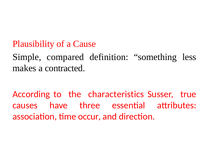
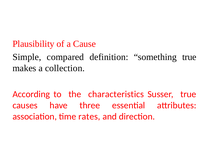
something less: less -> true (189, 57)
contracted: contracted -> collection (65, 68)
occur: occur -> rates (89, 116)
